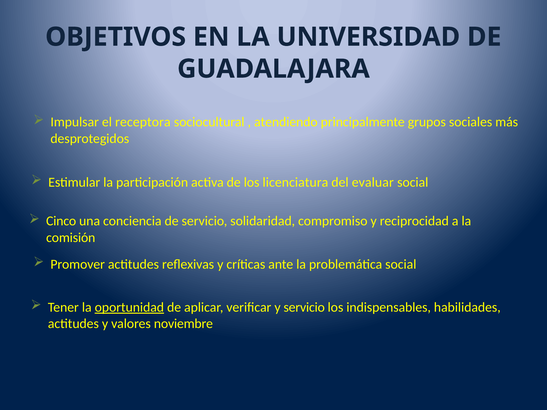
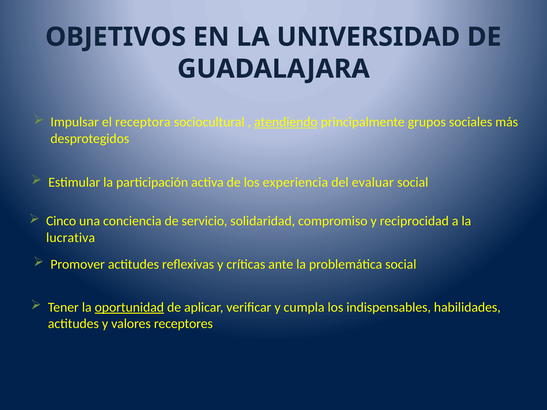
atendiendo underline: none -> present (286, 122)
licenciatura: licenciatura -> experiencia (295, 183)
comisión: comisión -> lucrativa (71, 238)
y servicio: servicio -> cumpla (304, 307)
noviembre: noviembre -> receptores (183, 324)
